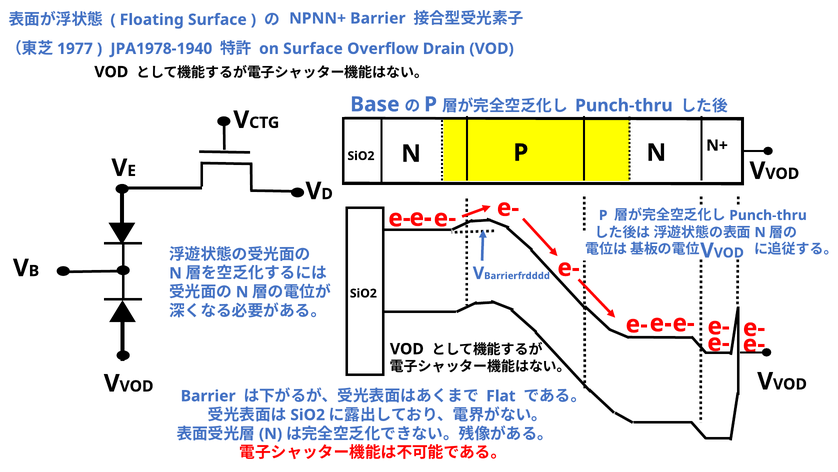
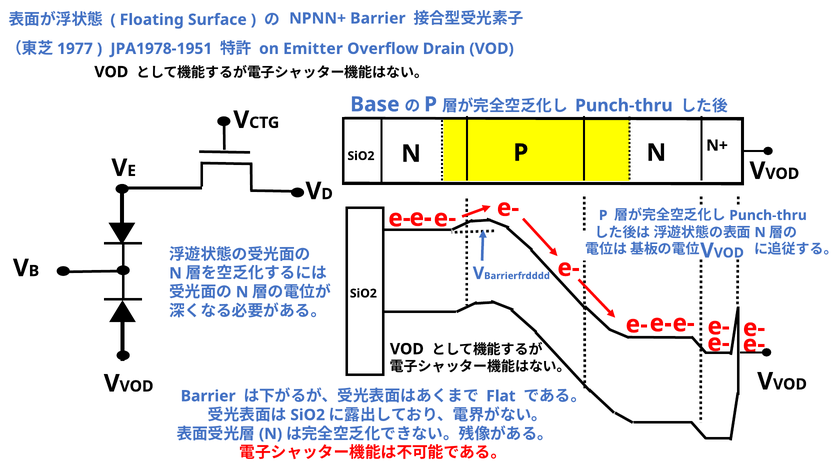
JPA1978-1940: JPA1978-1940 -> JPA1978-1951 (161, 49)
on Surface: Surface -> Emitter (313, 49)
